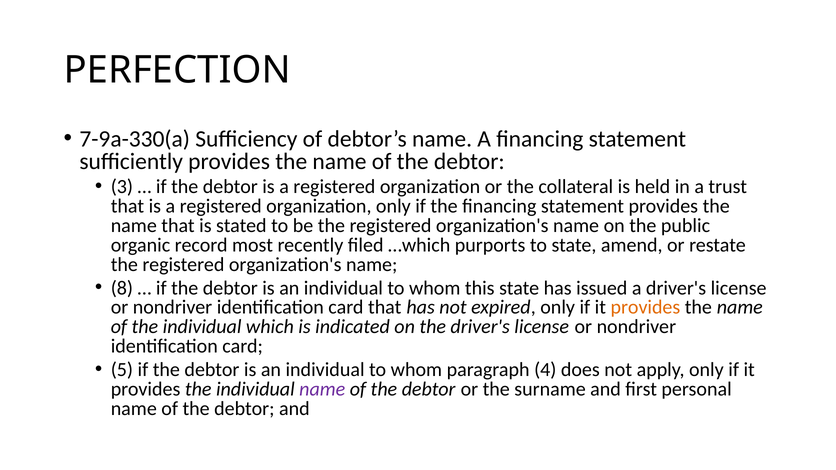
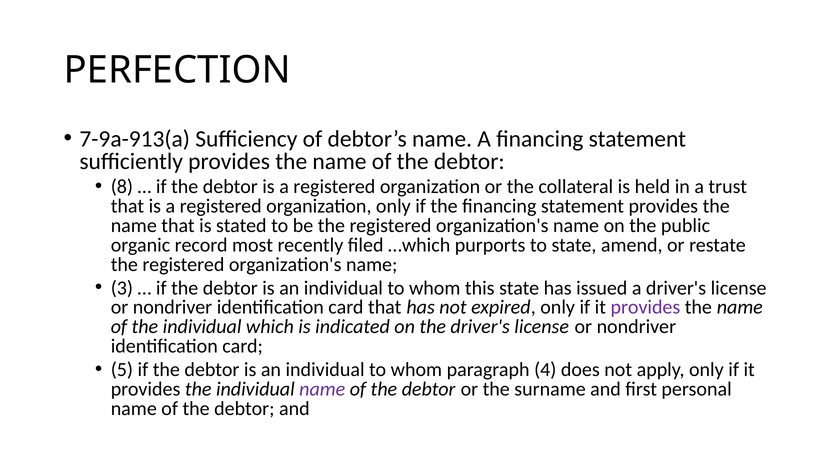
7-9a-330(a: 7-9a-330(a -> 7-9a-913(a (135, 139)
3: 3 -> 8 (122, 187)
8: 8 -> 3 (122, 288)
provides colour: orange -> purple (645, 308)
